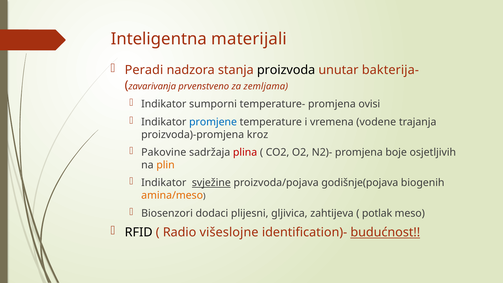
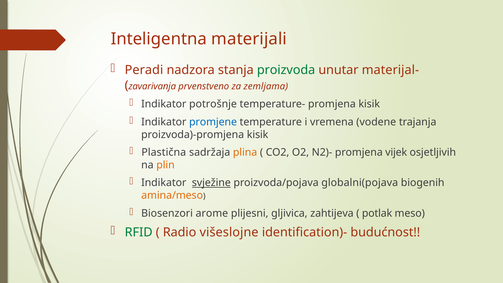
proizvoda colour: black -> green (286, 70)
bakterija-: bakterija- -> materijal- (390, 70)
sumporni: sumporni -> potrošnje (213, 104)
promjena ovisi: ovisi -> kisik (369, 104)
proizvoda)-promjena kroz: kroz -> kisik (258, 135)
Pakovine: Pakovine -> Plastična (164, 152)
plina colour: red -> orange (245, 152)
boje: boje -> vijek (396, 152)
godišnje(pojava: godišnje(pojava -> globalni(pojava (360, 183)
dodaci: dodaci -> arome (212, 213)
RFID colour: black -> green (139, 232)
budućnost underline: present -> none (385, 232)
